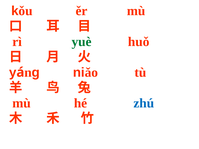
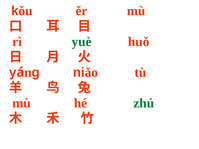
zhú colour: blue -> green (144, 103)
